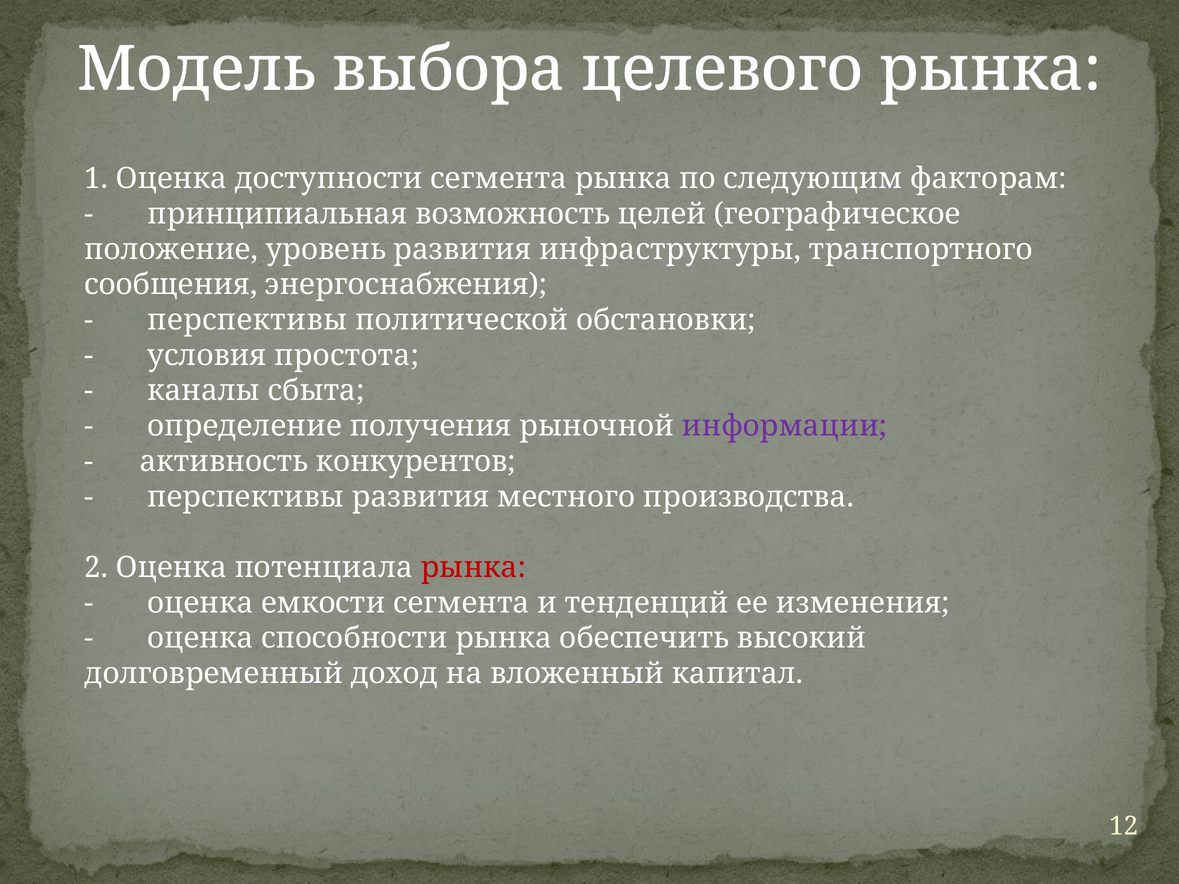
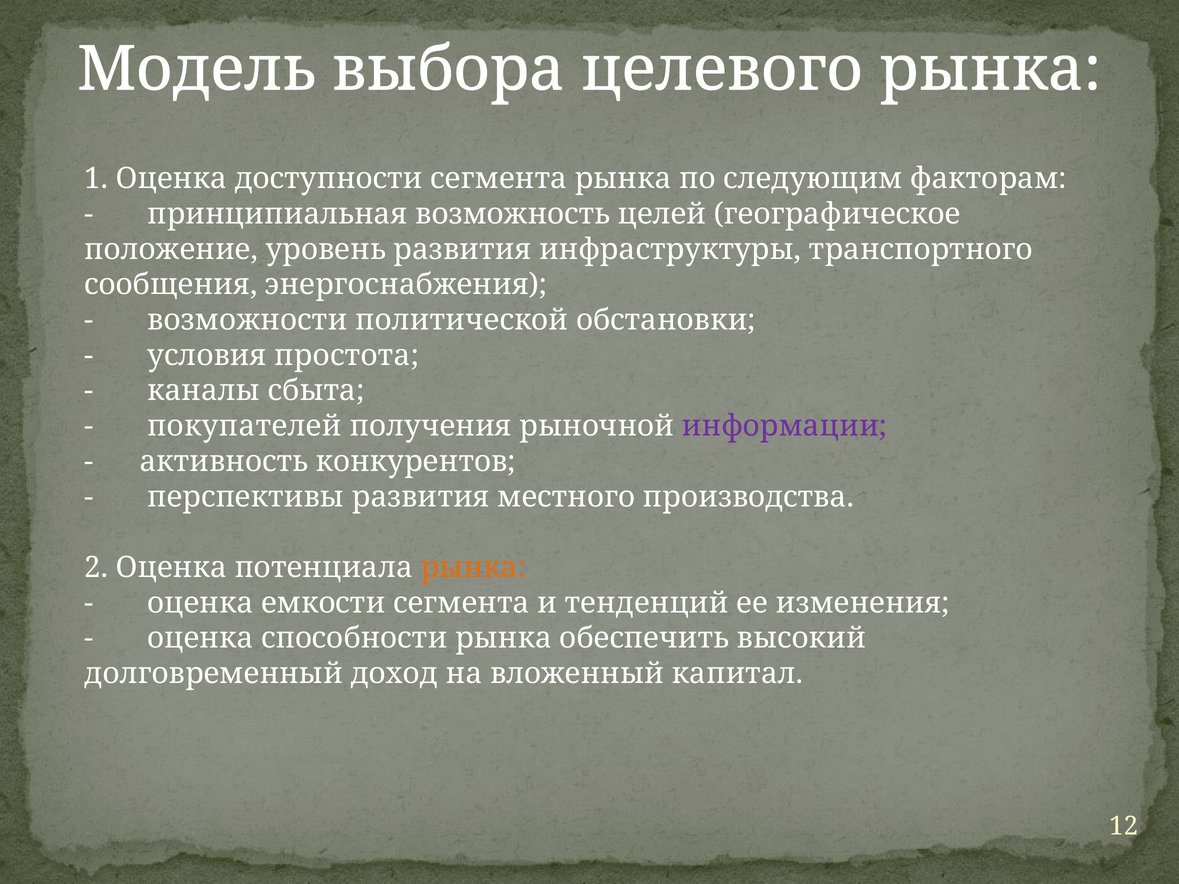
перспективы: перспективы -> возможности (247, 320)
определение: определение -> покупателей (244, 426)
рынка colour: red -> orange (473, 568)
